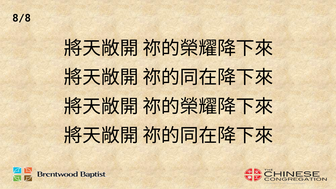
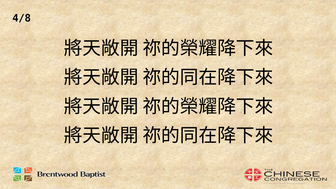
8/8: 8/8 -> 4/8 (22, 18)
